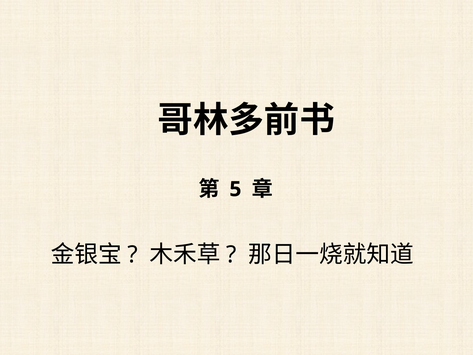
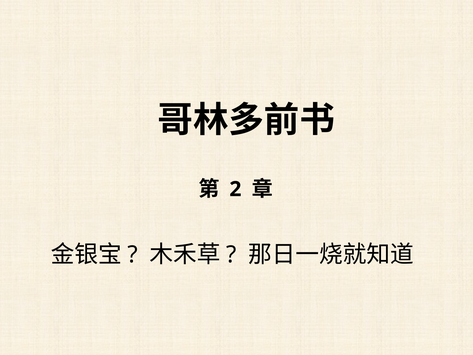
5: 5 -> 2 (235, 189)
